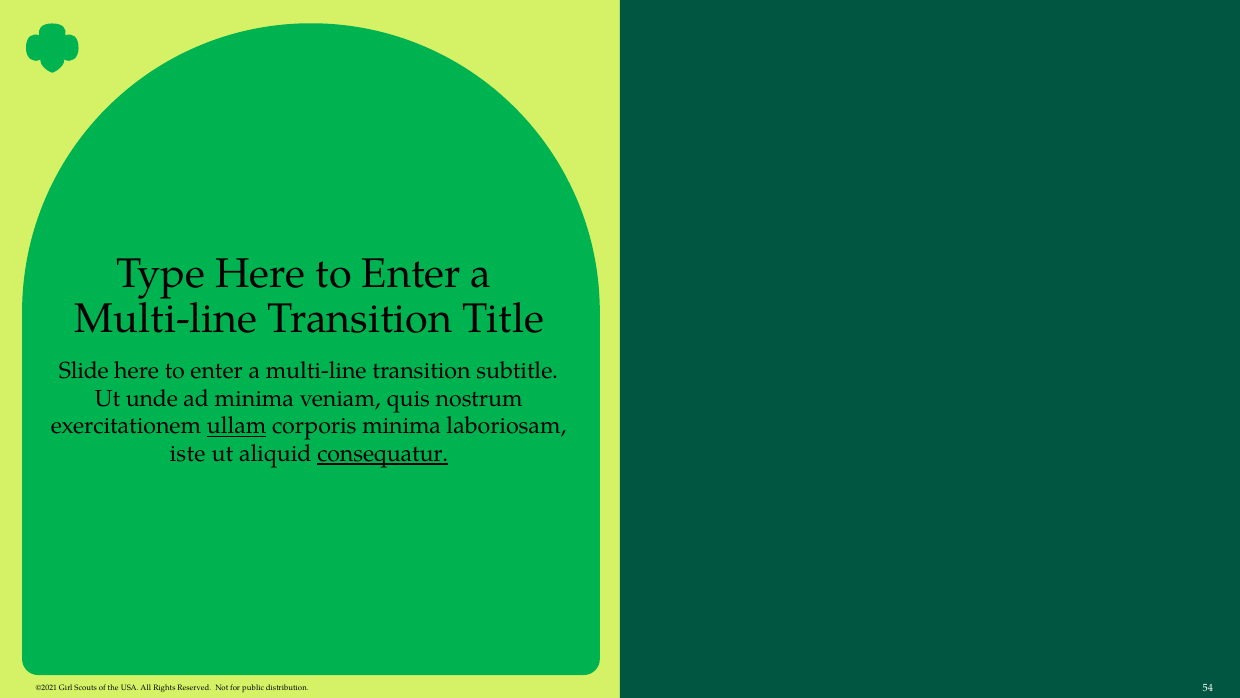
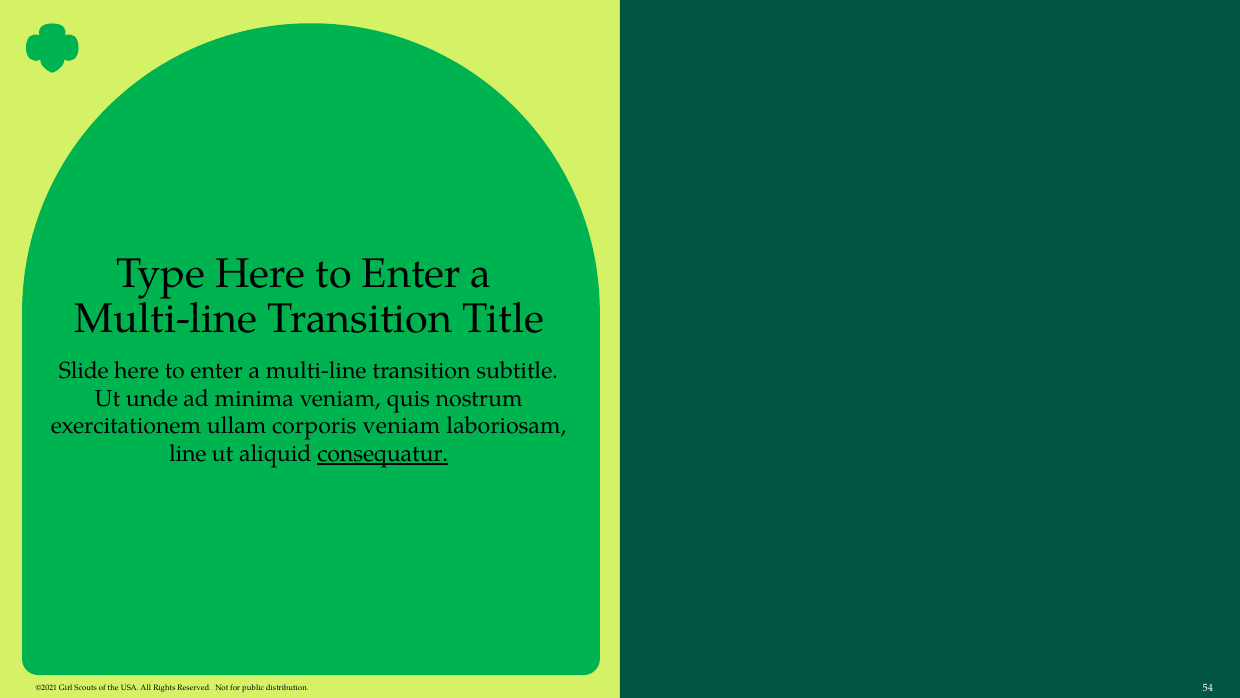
ullam underline: present -> none (237, 426)
corporis minima: minima -> veniam (401, 426)
iste: iste -> line (188, 454)
